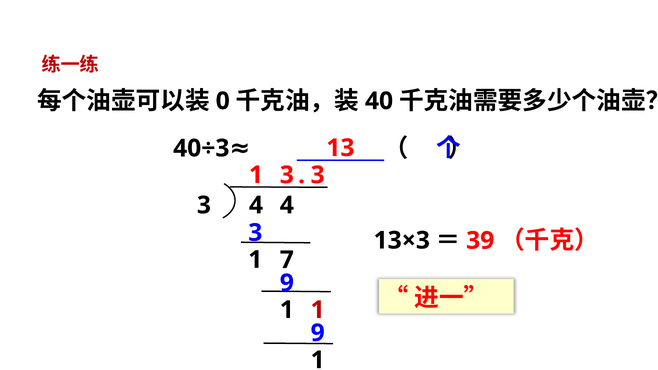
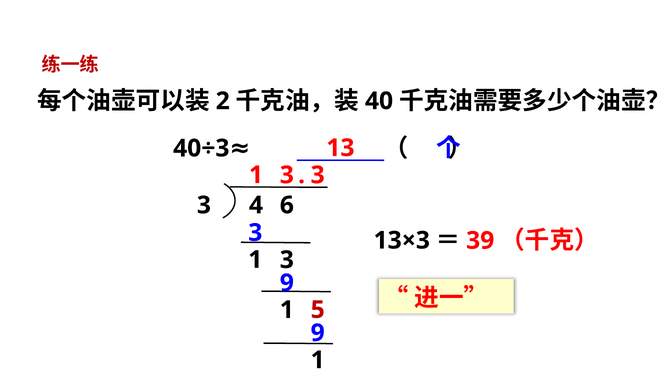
0: 0 -> 2 (223, 101)
4 4: 4 -> 6 (287, 205)
7: 7 -> 3 (287, 260)
1 1: 1 -> 5 (318, 310)
